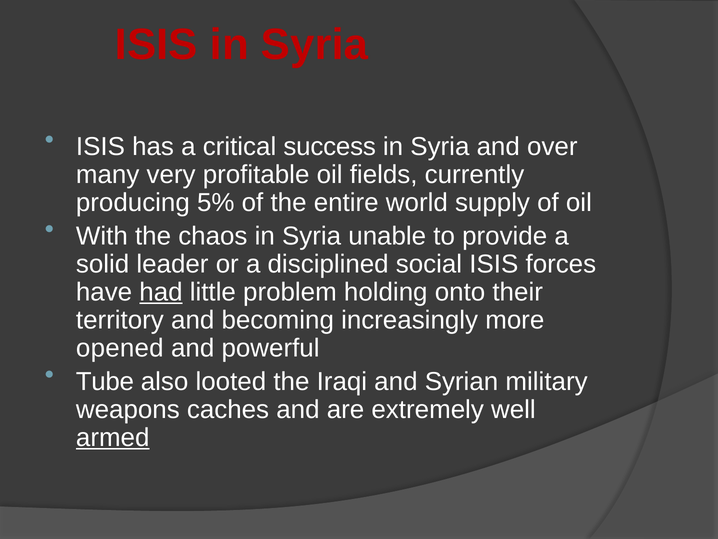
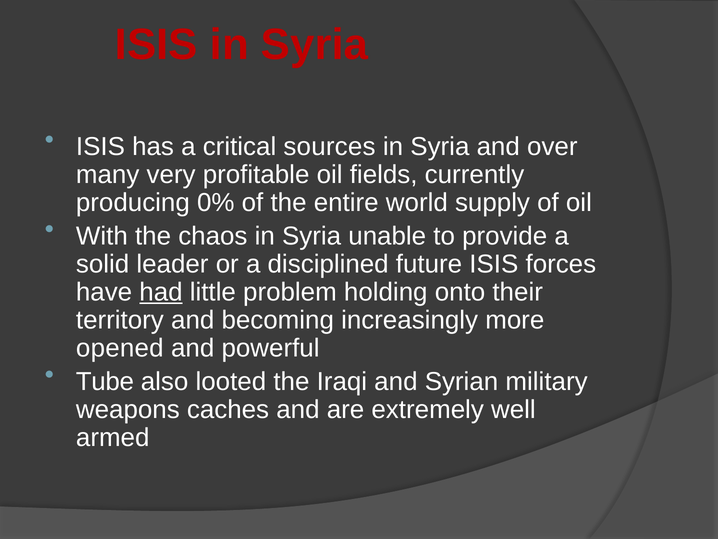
success: success -> sources (329, 147)
5%: 5% -> 0% (216, 203)
social: social -> future (429, 264)
armed underline: present -> none (113, 437)
